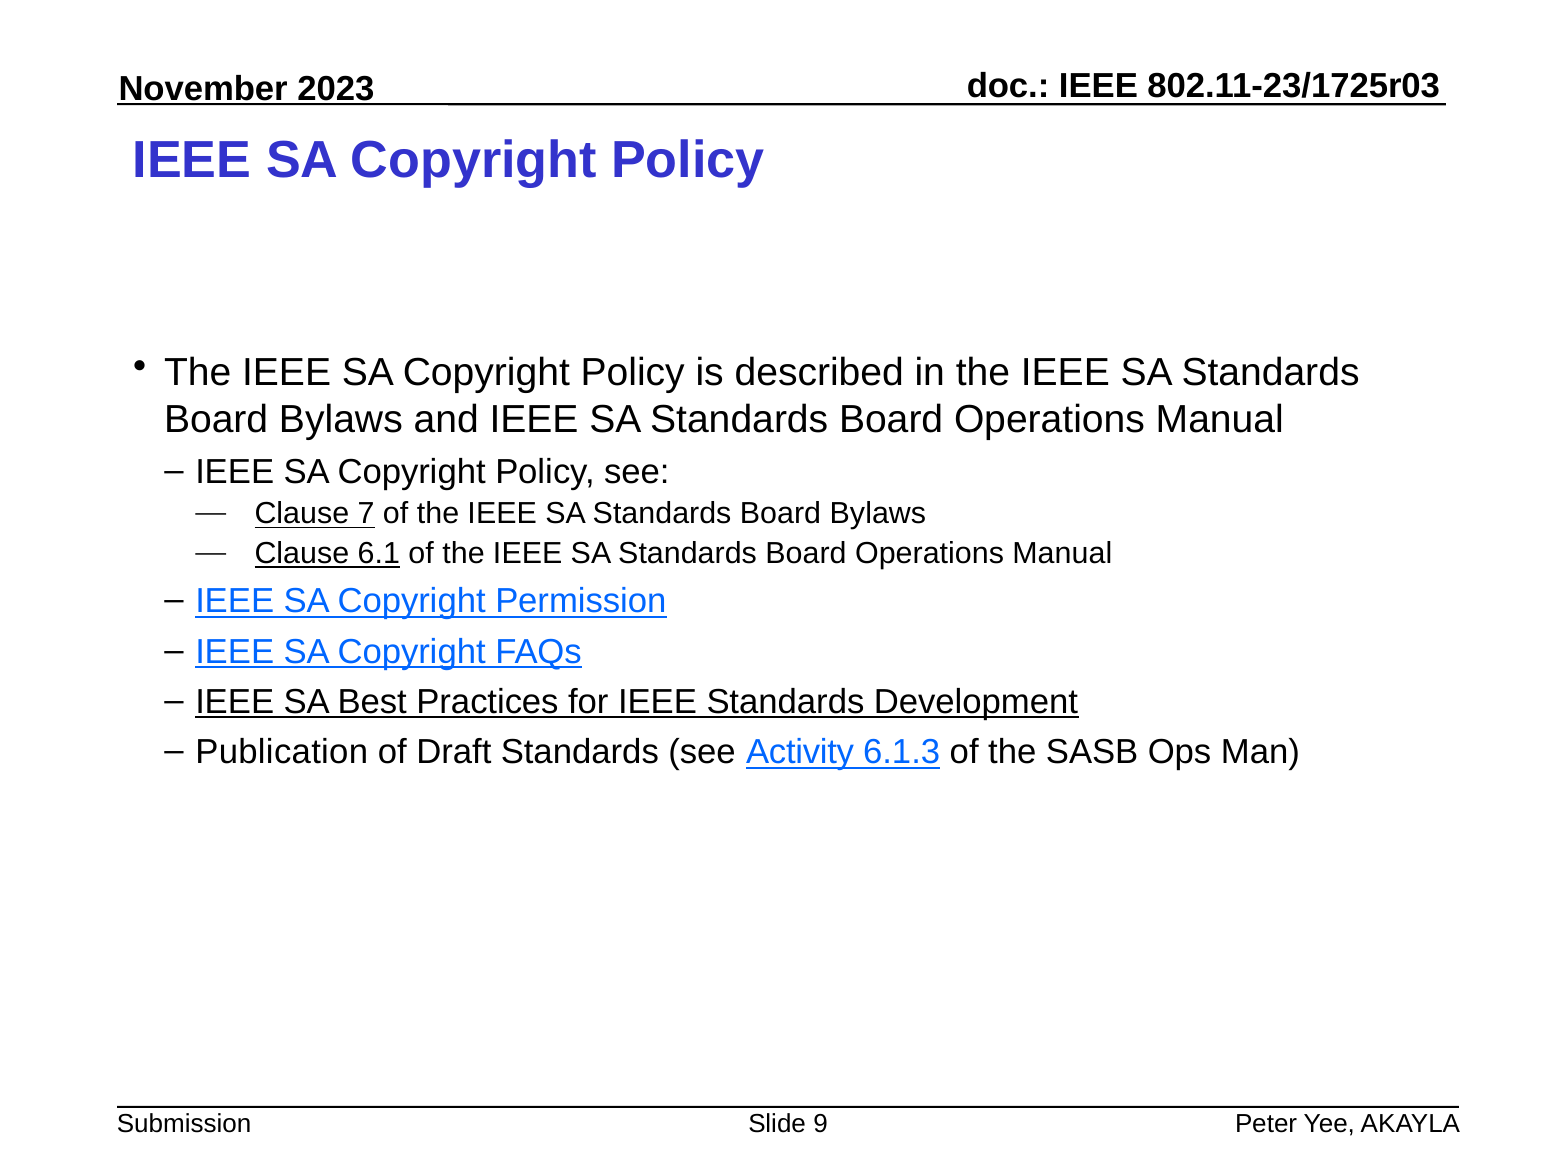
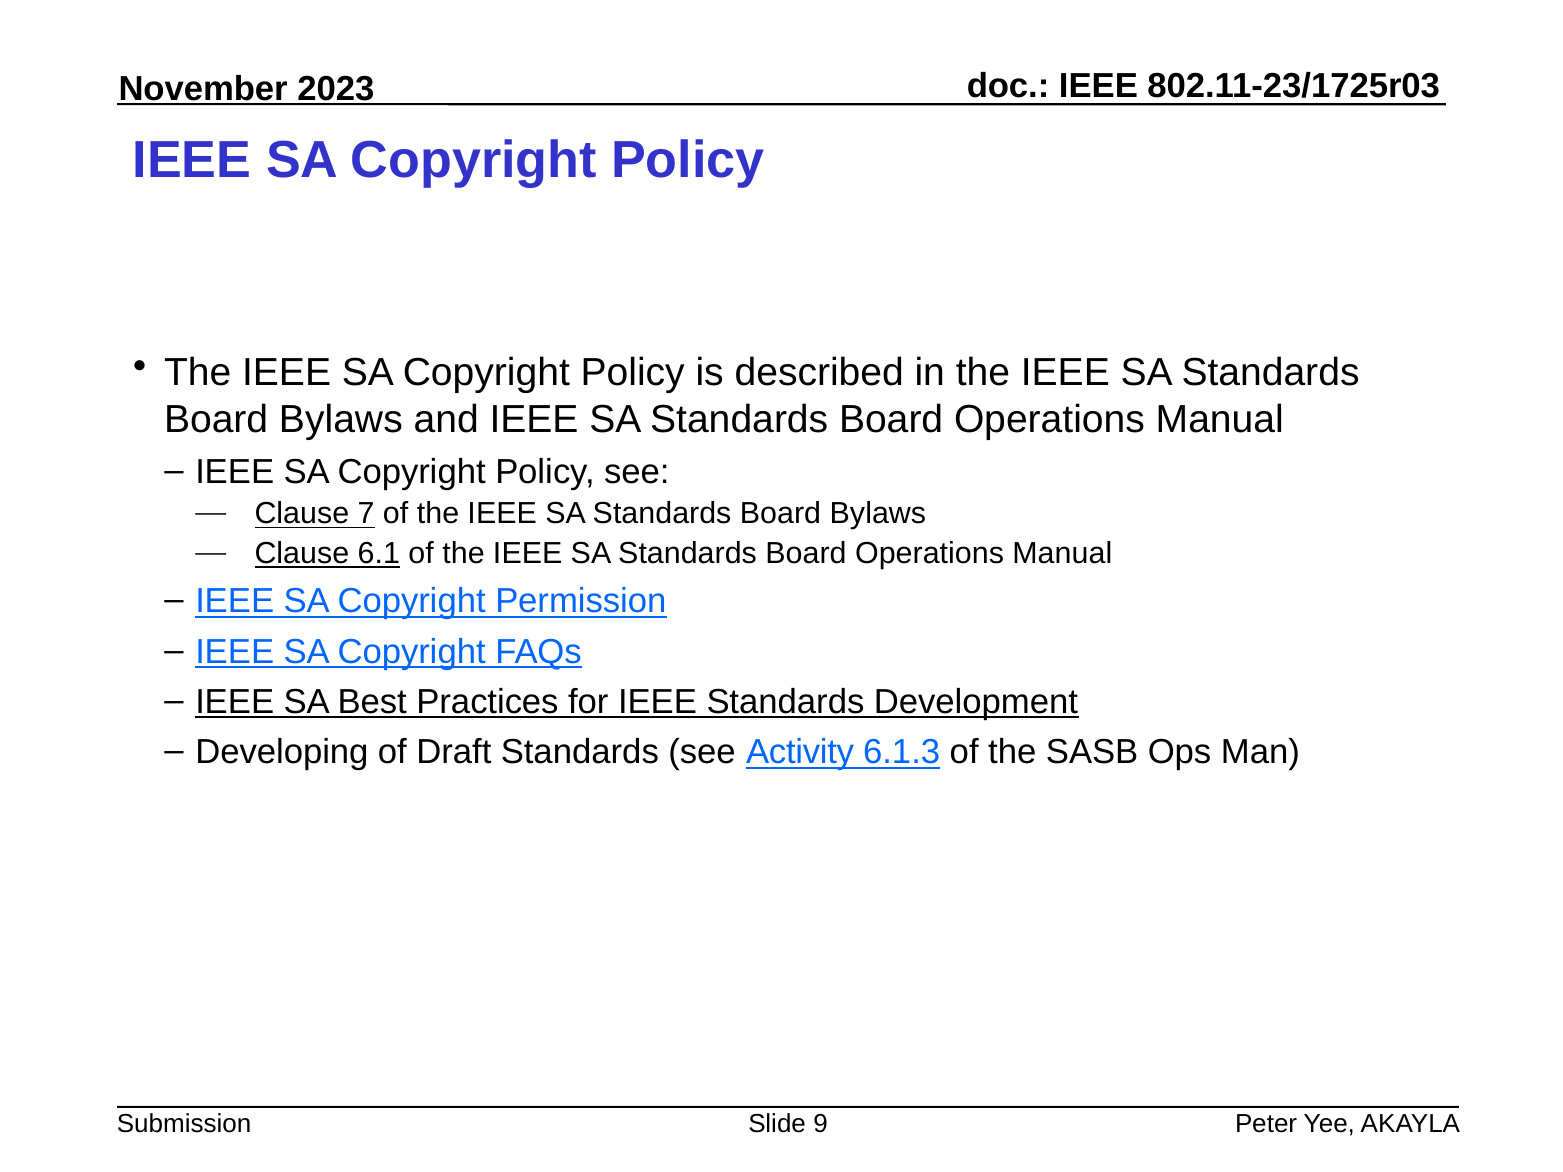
Publication: Publication -> Developing (282, 753)
